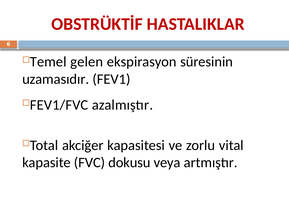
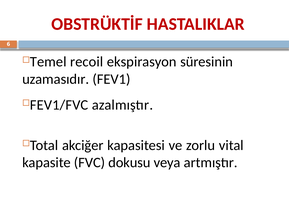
gelen: gelen -> recoil (87, 62)
